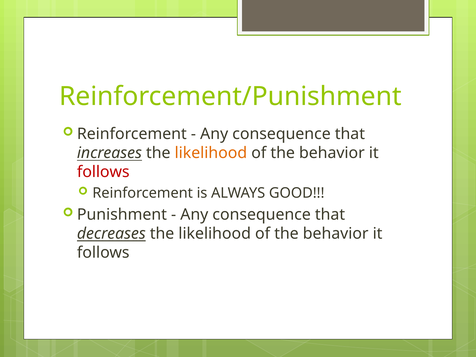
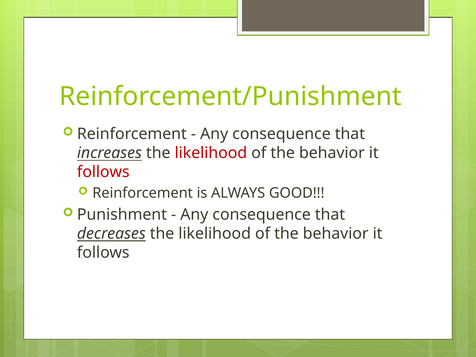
likelihood colour: orange -> red (211, 153)
